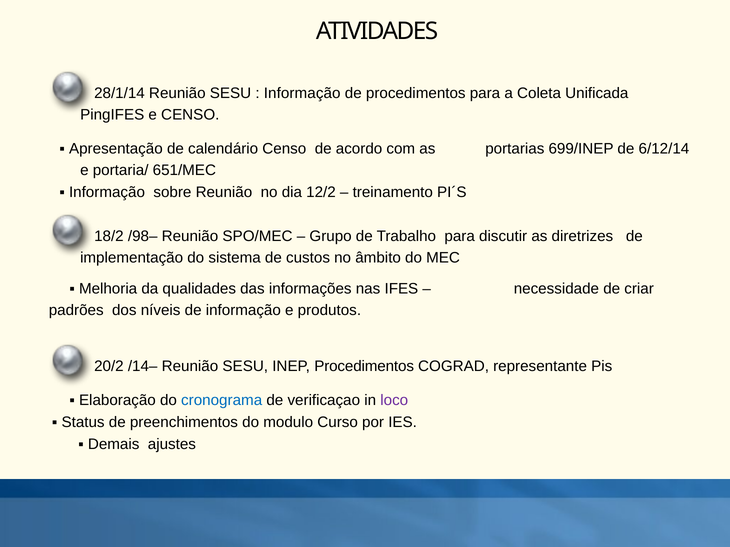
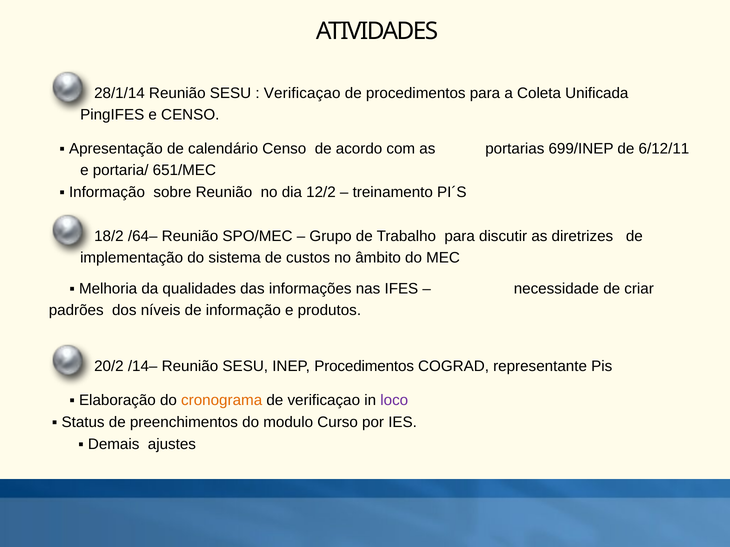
Informação: Informação -> Verificaçao (302, 93)
6/12/14: 6/12/14 -> 6/12/11 (664, 149)
/98–: /98– -> /64– (143, 236)
cronograma colour: blue -> orange (222, 401)
